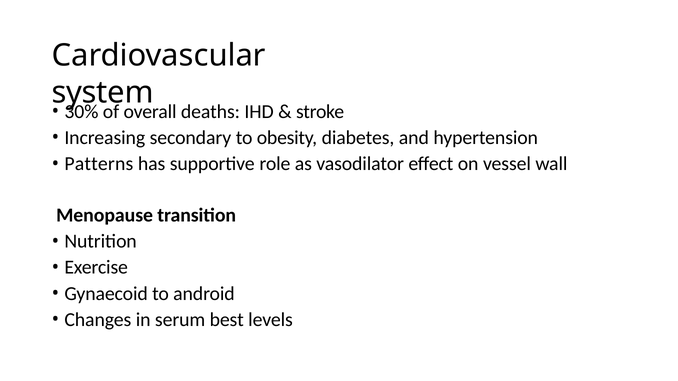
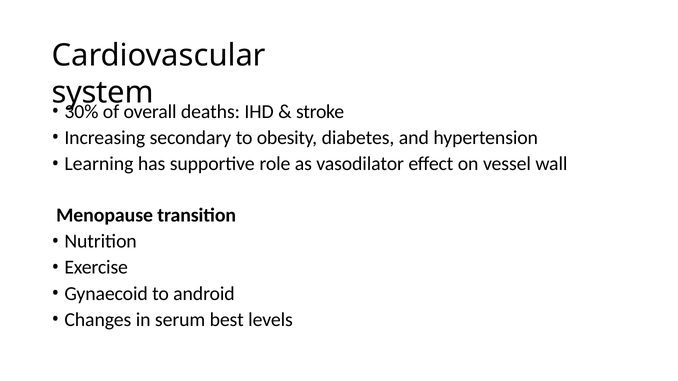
Patterns: Patterns -> Learning (99, 164)
